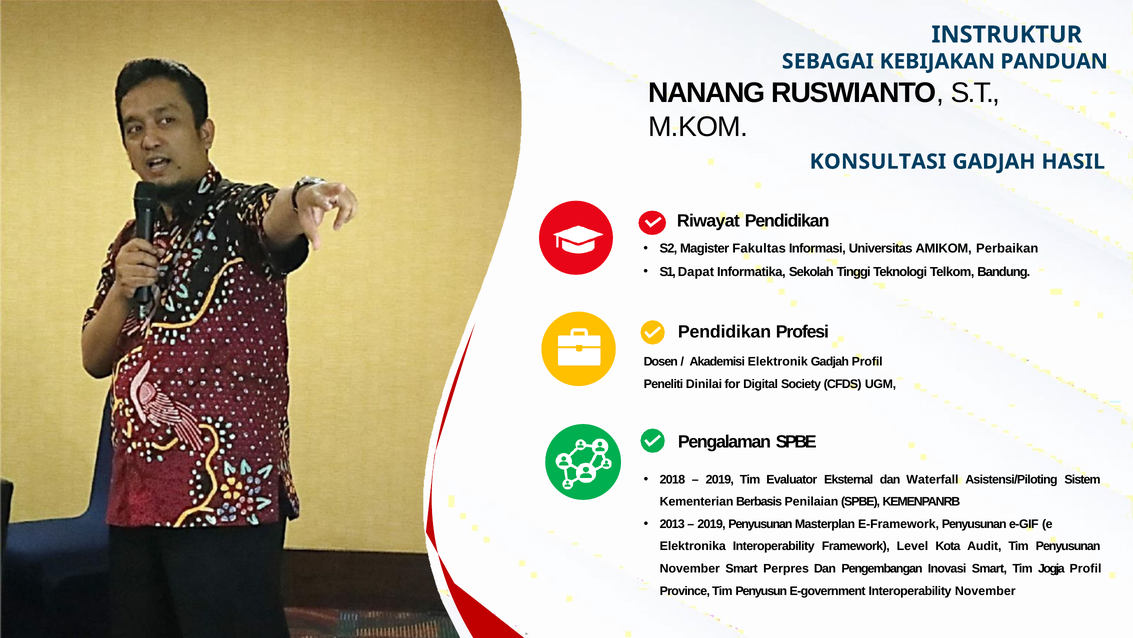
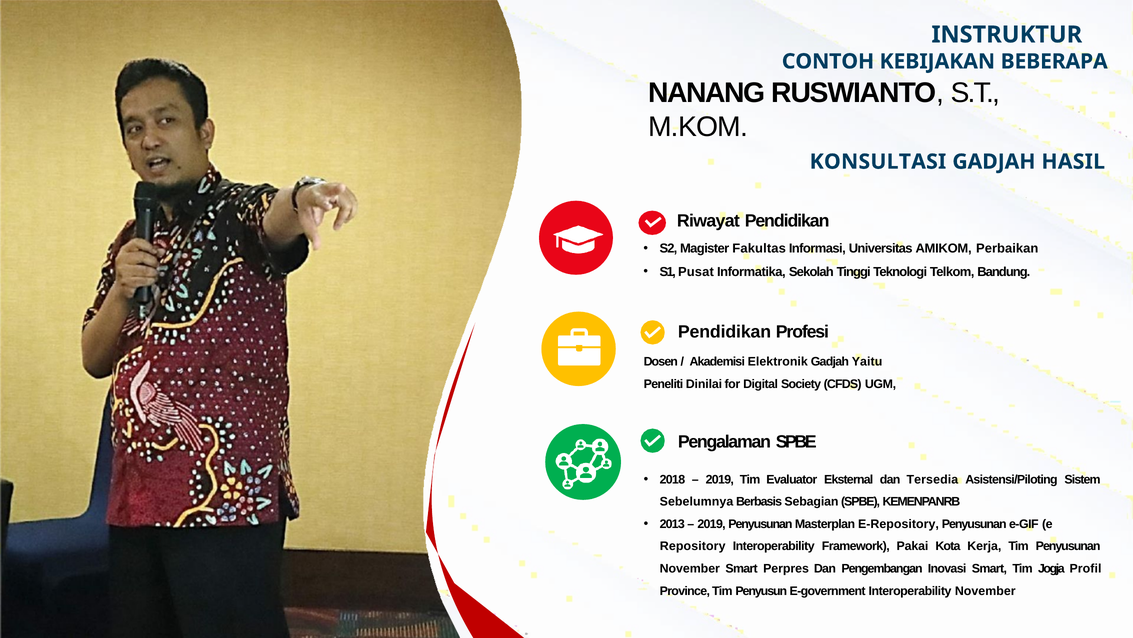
SEBAGAI: SEBAGAI -> CONTOH (828, 61)
PANDUAN: PANDUAN -> BEBERAPA (1054, 61)
Dapat: Dapat -> Pusat (696, 272)
Gadjah Profil: Profil -> Yaitu (867, 361)
Waterfall: Waterfall -> Tersedia (932, 479)
Kementerian: Kementerian -> Sebelumnya (696, 501)
Penilaian: Penilaian -> Sebagian (811, 501)
E-Framework: E-Framework -> E-Repository (898, 523)
Elektronika: Elektronika -> Repository (693, 546)
Level: Level -> Pakai (913, 546)
Audit: Audit -> Kerja (984, 546)
